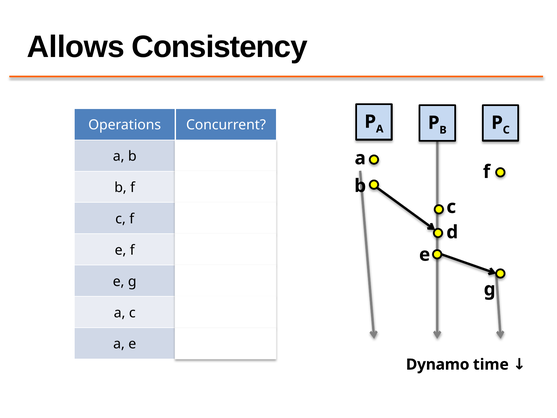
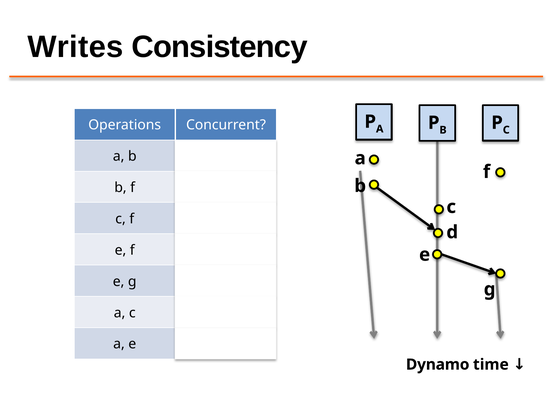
Allows: Allows -> Writes (75, 47)
